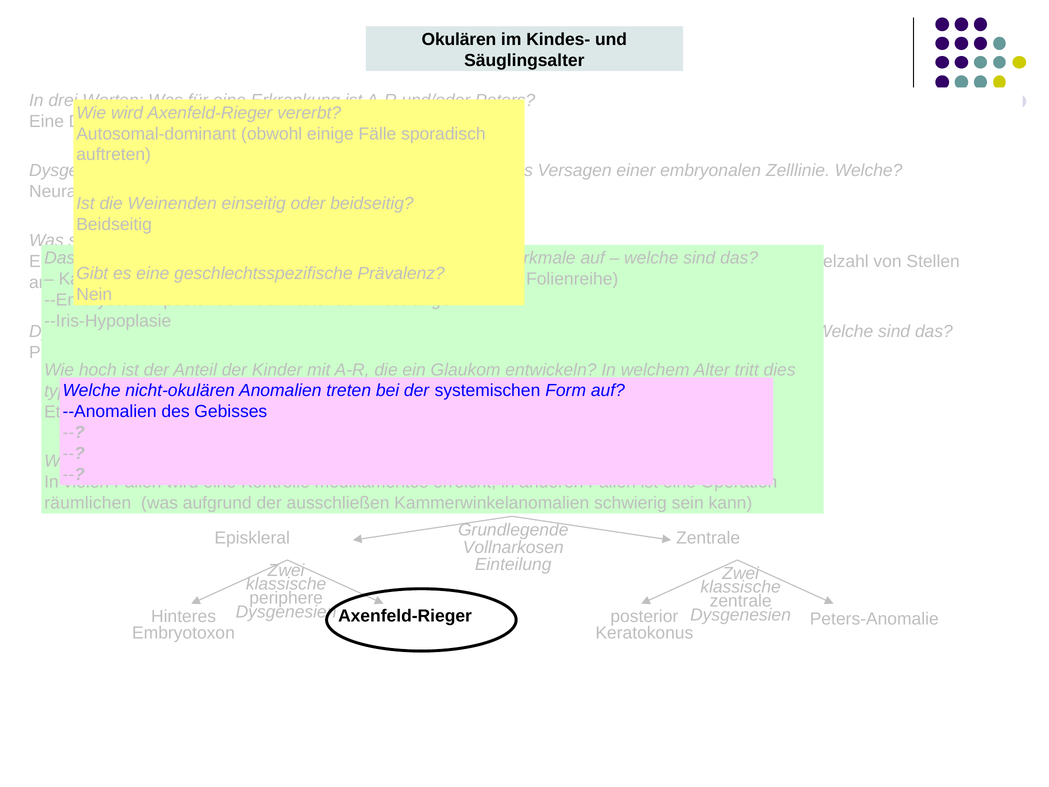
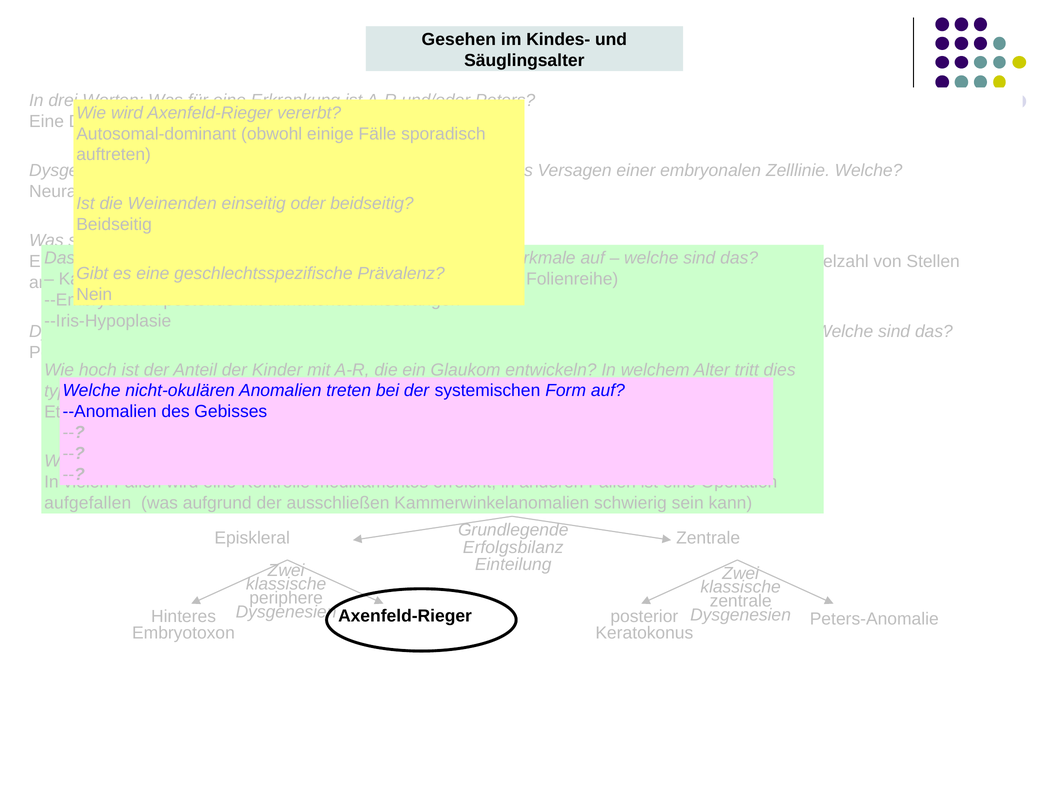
Okulären: Okulären -> Gesehen (459, 39)
räumlichen: räumlichen -> aufgefallen (88, 503)
Vollnarkosen: Vollnarkosen -> Erfolgsbilanz (513, 547)
